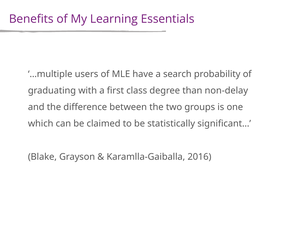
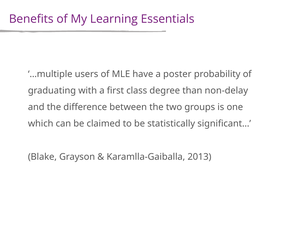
search: search -> poster (177, 74)
2016: 2016 -> 2013 (199, 157)
